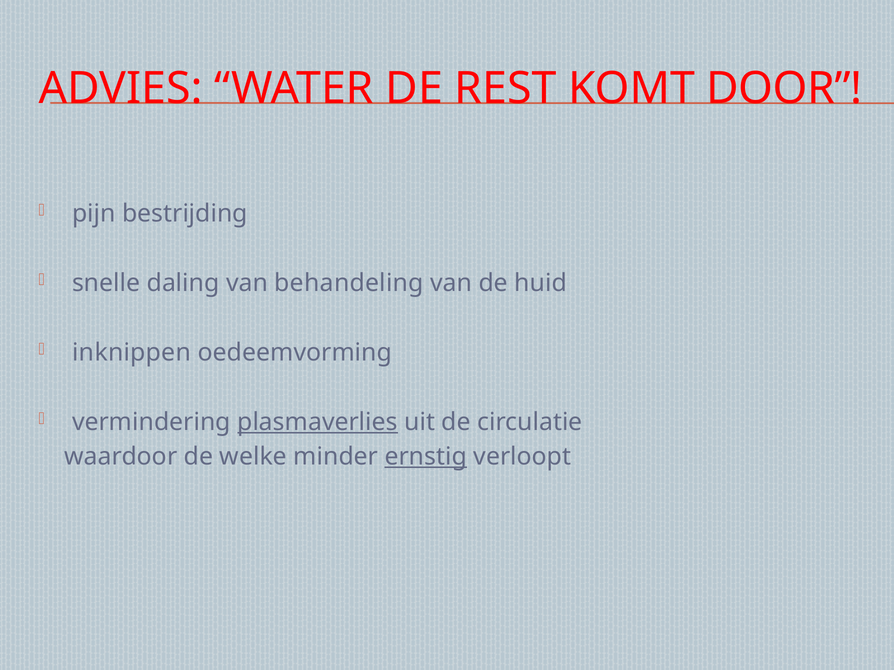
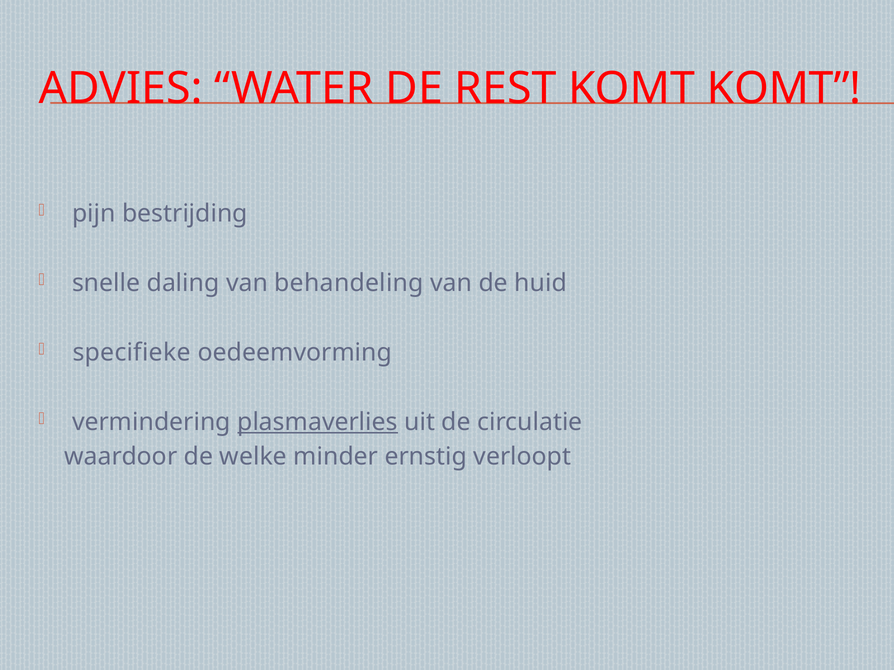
KOMT DOOR: DOOR -> KOMT (784, 89)
inknippen: inknippen -> specifieke (132, 353)
ernstig underline: present -> none (426, 457)
